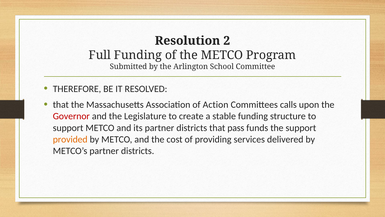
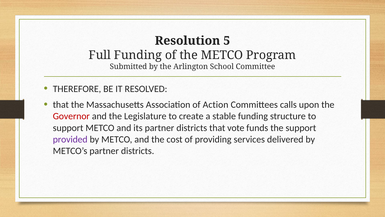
2: 2 -> 5 (227, 41)
pass: pass -> vote (236, 128)
provided colour: orange -> purple (70, 139)
